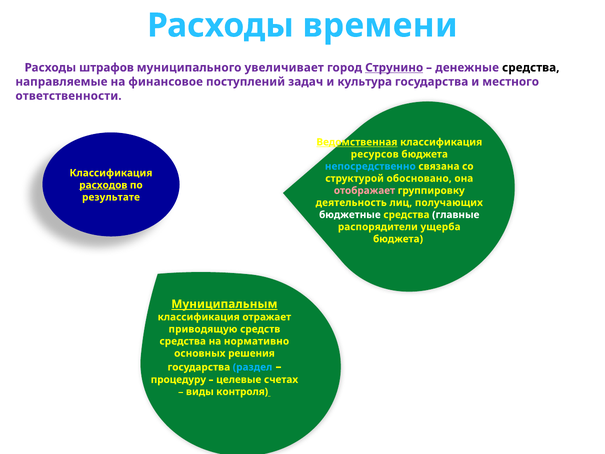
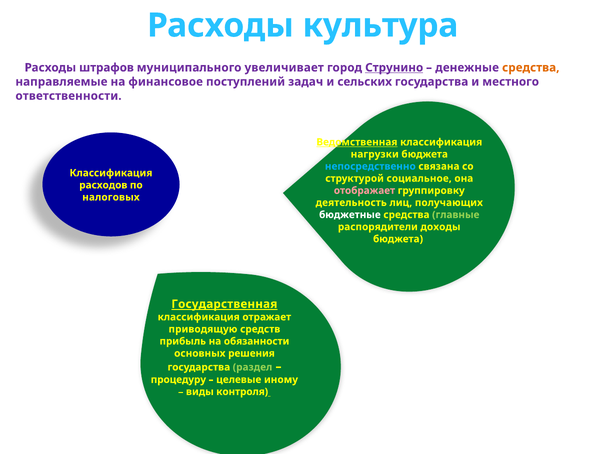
времени: времени -> культура (380, 25)
средства colour: black -> orange (531, 68)
культура: культура -> сельских (365, 82)
ресурсов: ресурсов -> нагрузки (375, 154)
обосновано: обосновано -> социальное (419, 178)
расходов underline: present -> none (103, 185)
результате: результате -> налоговых (111, 197)
главные colour: white -> light green (456, 215)
ущерба: ущерба -> доходы (441, 227)
Муниципальным: Муниципальным -> Государственная (224, 304)
средства: средства -> прибыль (183, 341)
нормативно: нормативно -> обязанности (257, 341)
раздел colour: light blue -> light green (253, 367)
счетах: счетах -> иному (281, 379)
